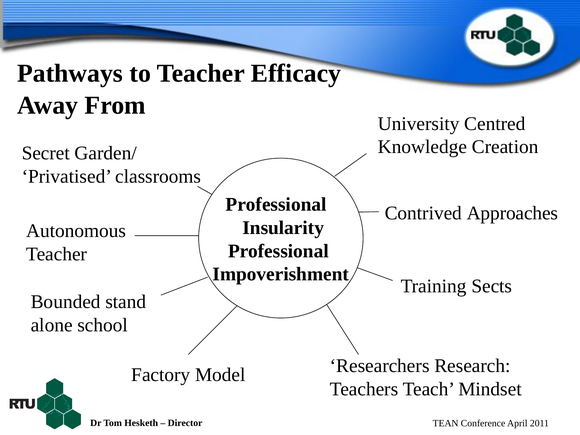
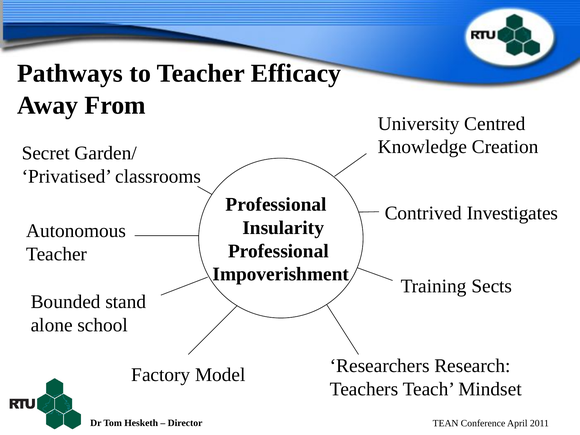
Approaches: Approaches -> Investigates (512, 213)
